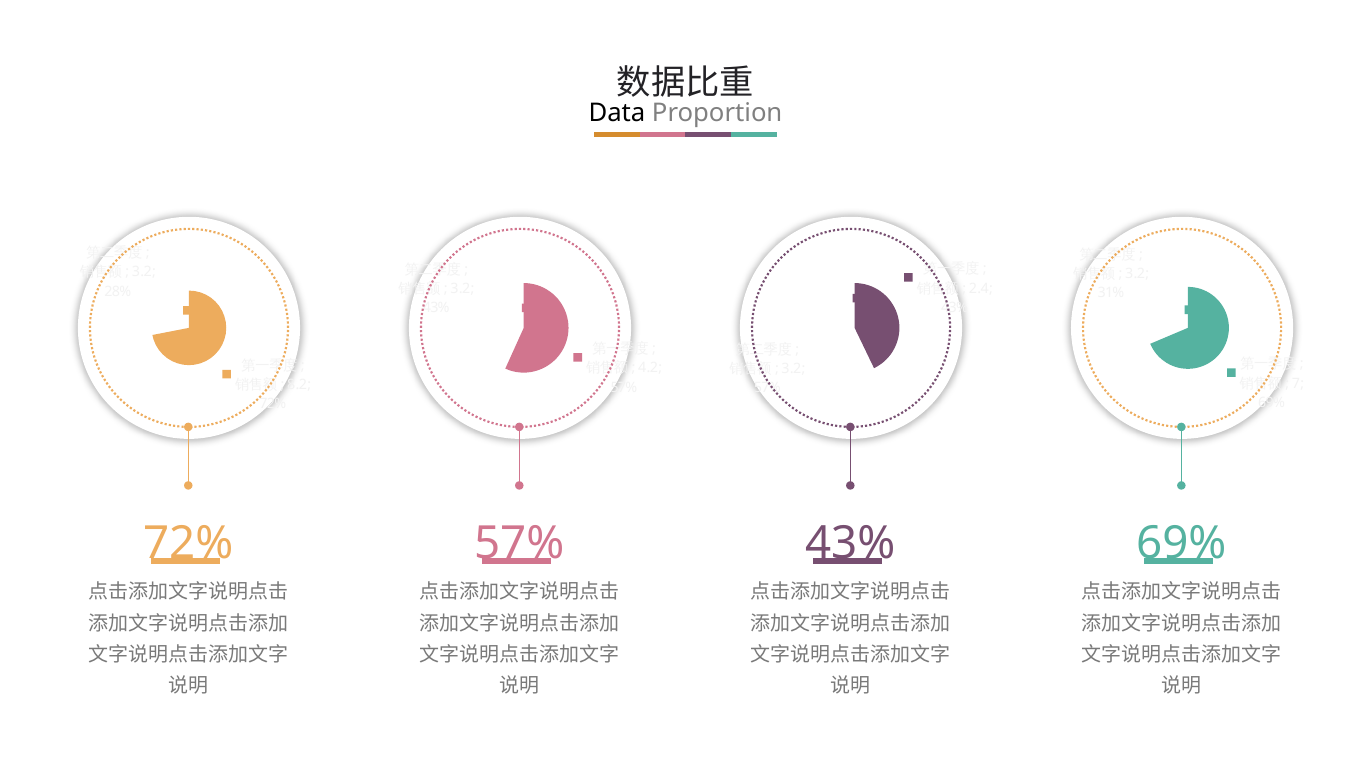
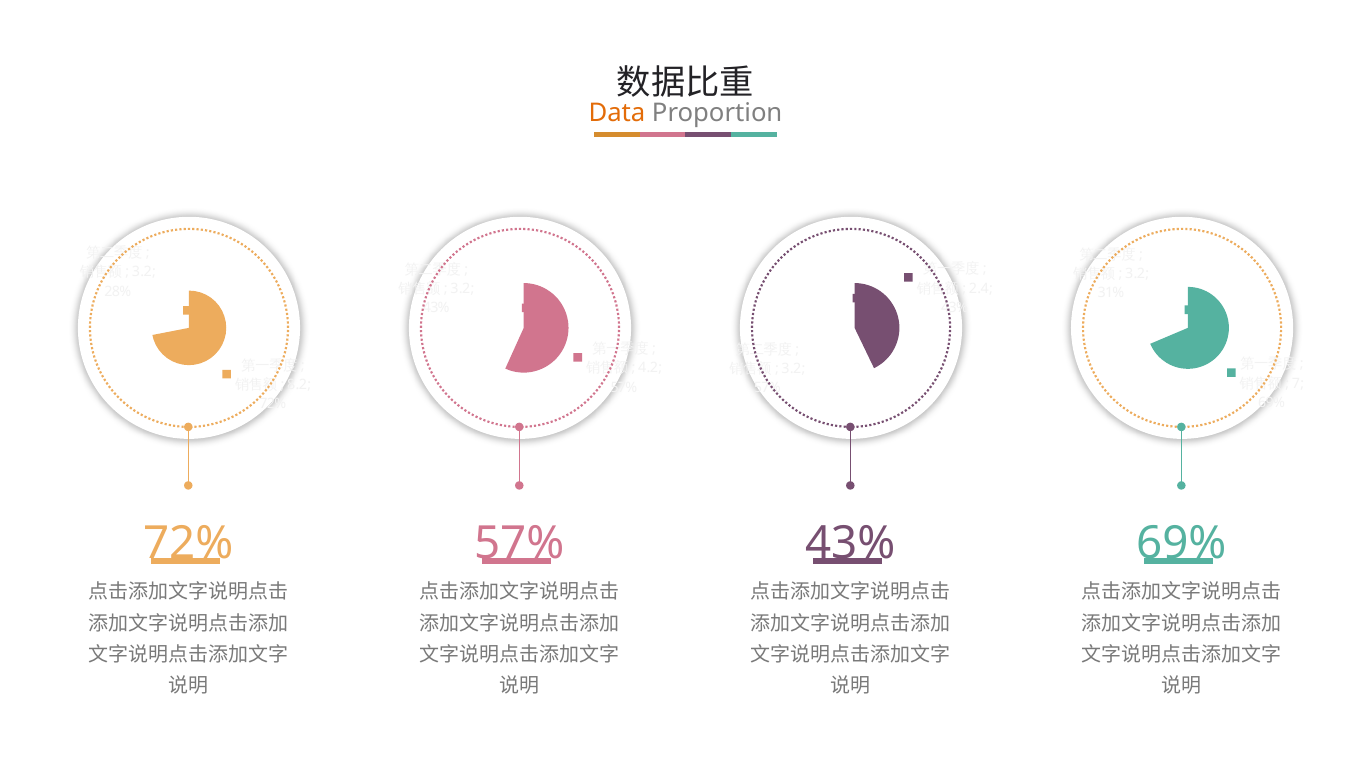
Data colour: black -> orange (617, 113)
